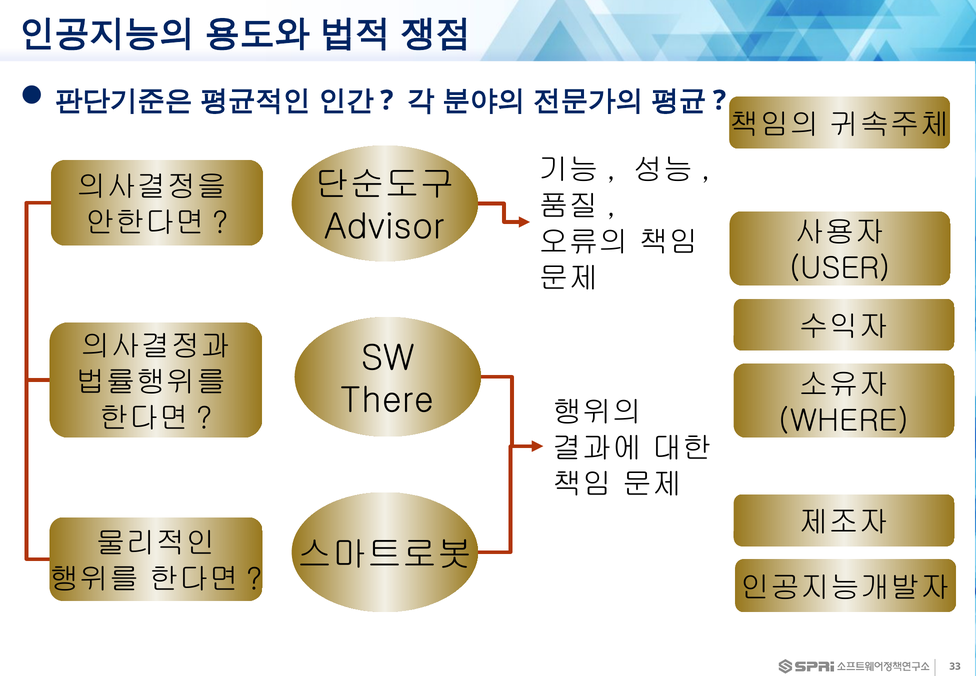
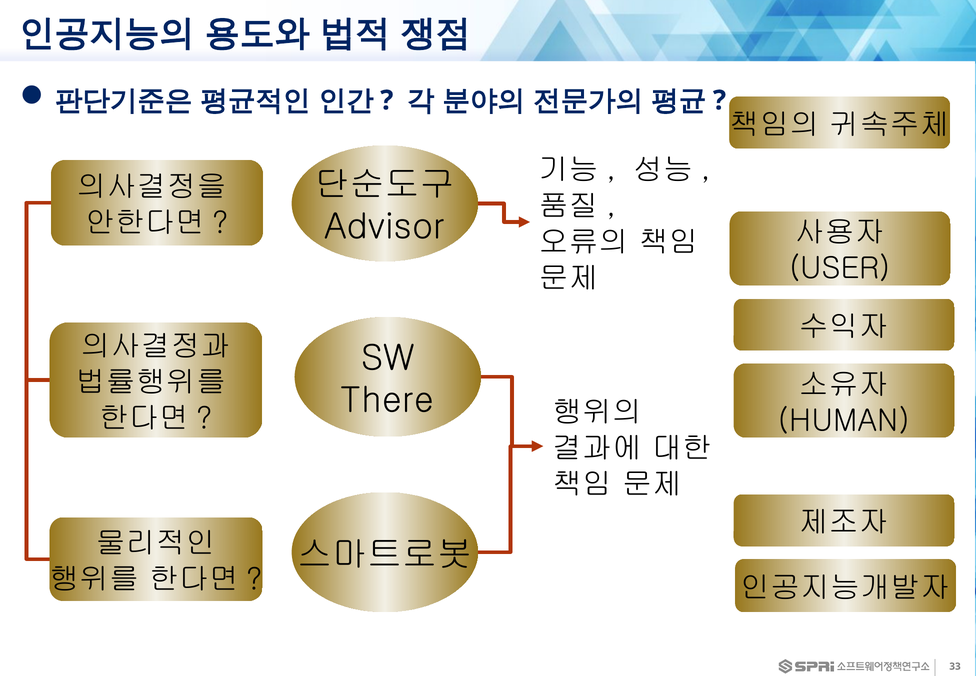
WHERE: WHERE -> HUMAN (844, 420)
